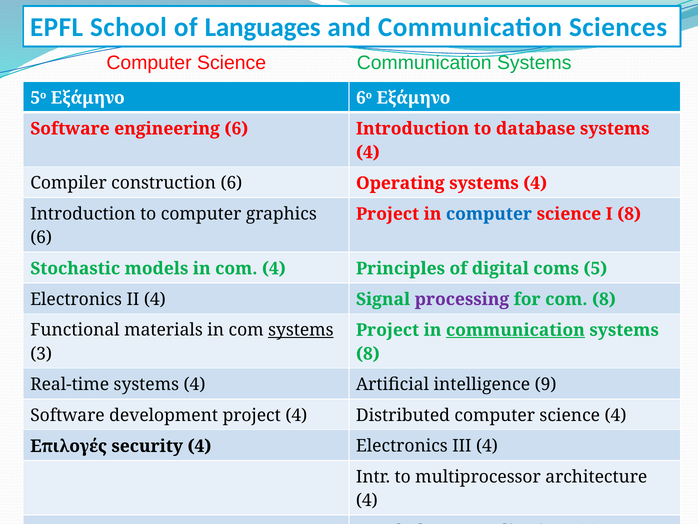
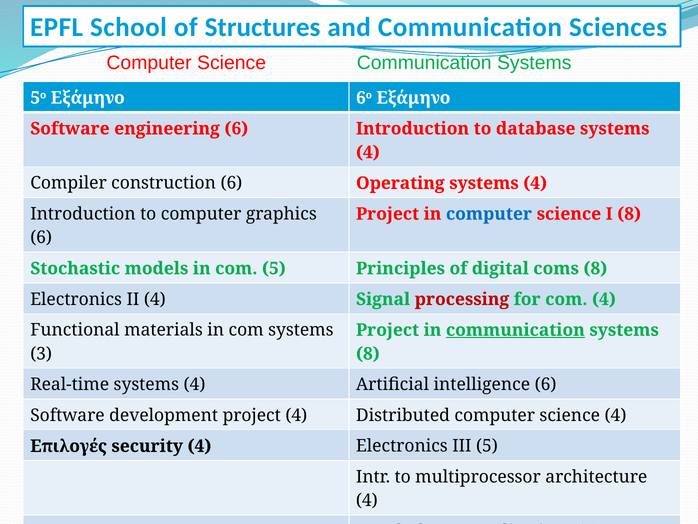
Languages: Languages -> Structures (263, 27)
com 4: 4 -> 5 (274, 268)
coms 5: 5 -> 8 (595, 268)
processing colour: purple -> red (462, 299)
com 8: 8 -> 4 (604, 299)
systems underline: present -> none (301, 330)
intelligence 9: 9 -> 6 (546, 384)
III 4: 4 -> 5 (487, 446)
